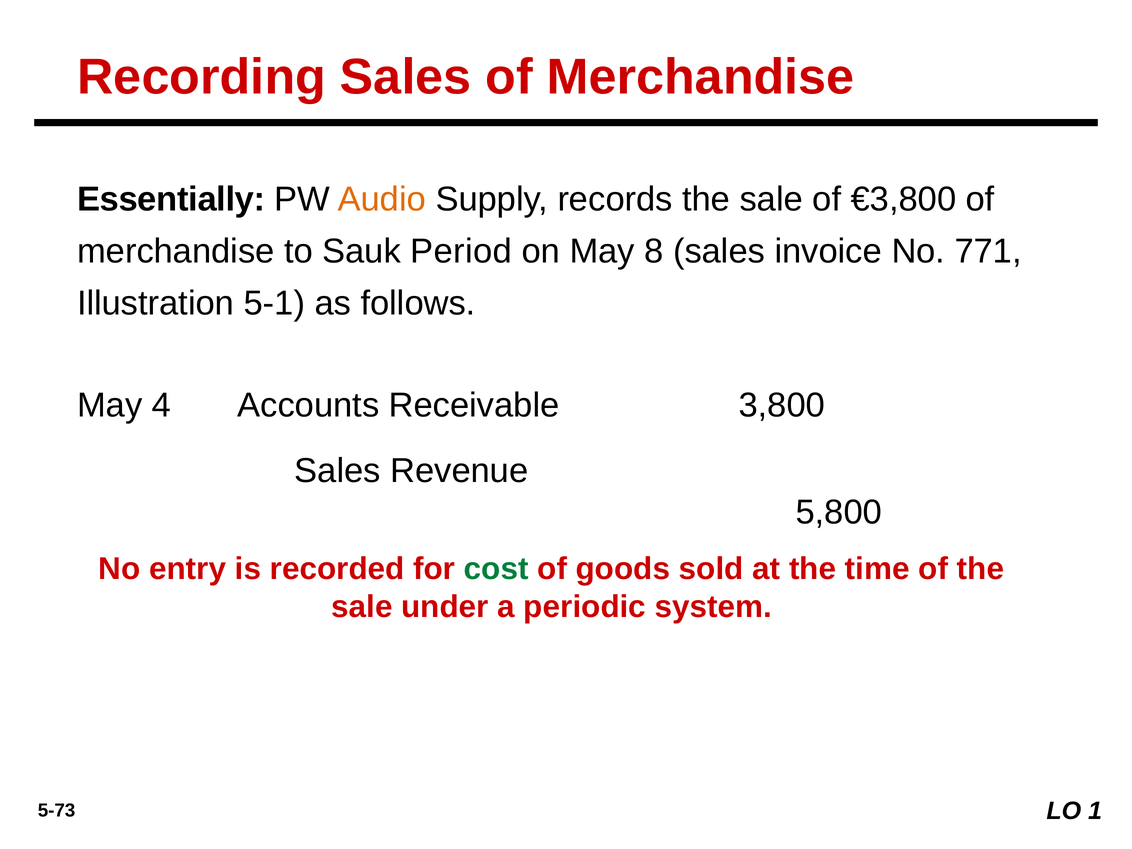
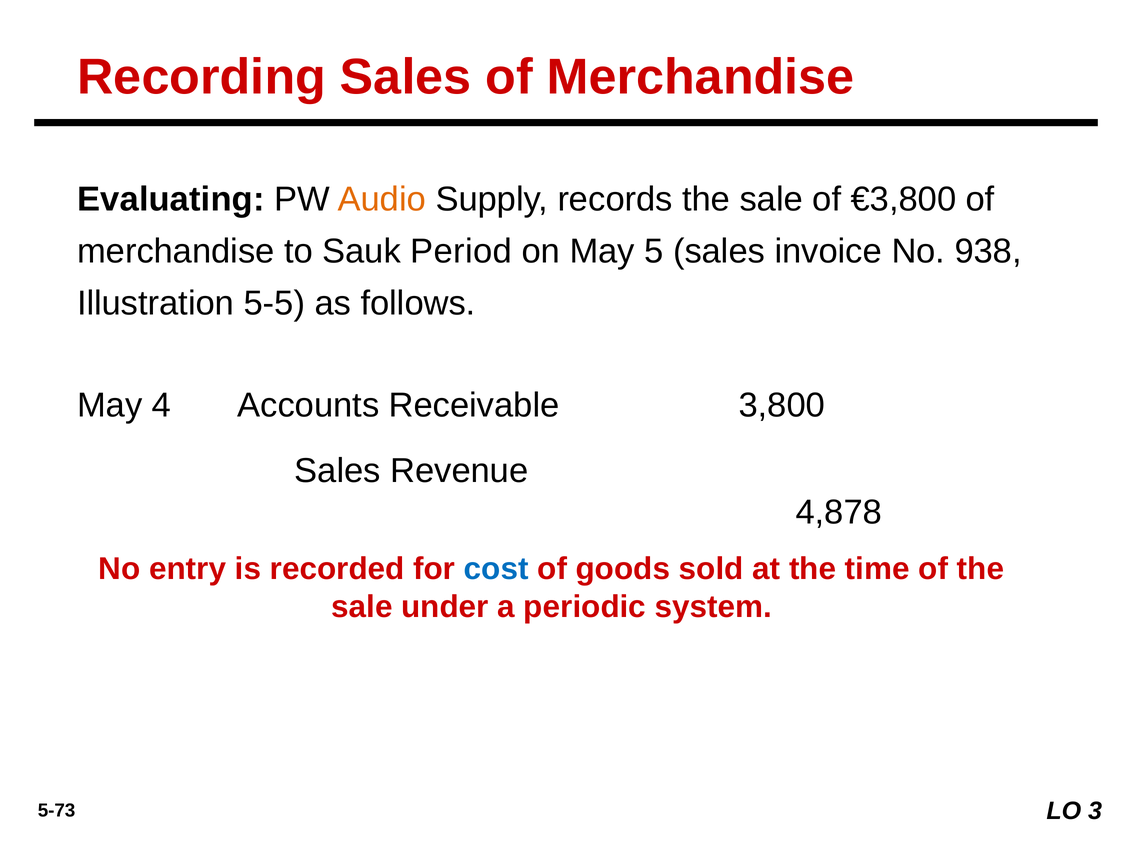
Essentially: Essentially -> Evaluating (171, 199)
8: 8 -> 5 (654, 251)
771: 771 -> 938 (988, 251)
5-1: 5-1 -> 5-5 (274, 303)
5,800: 5,800 -> 4,878 (839, 513)
cost colour: green -> blue (496, 569)
1: 1 -> 3 (1095, 811)
